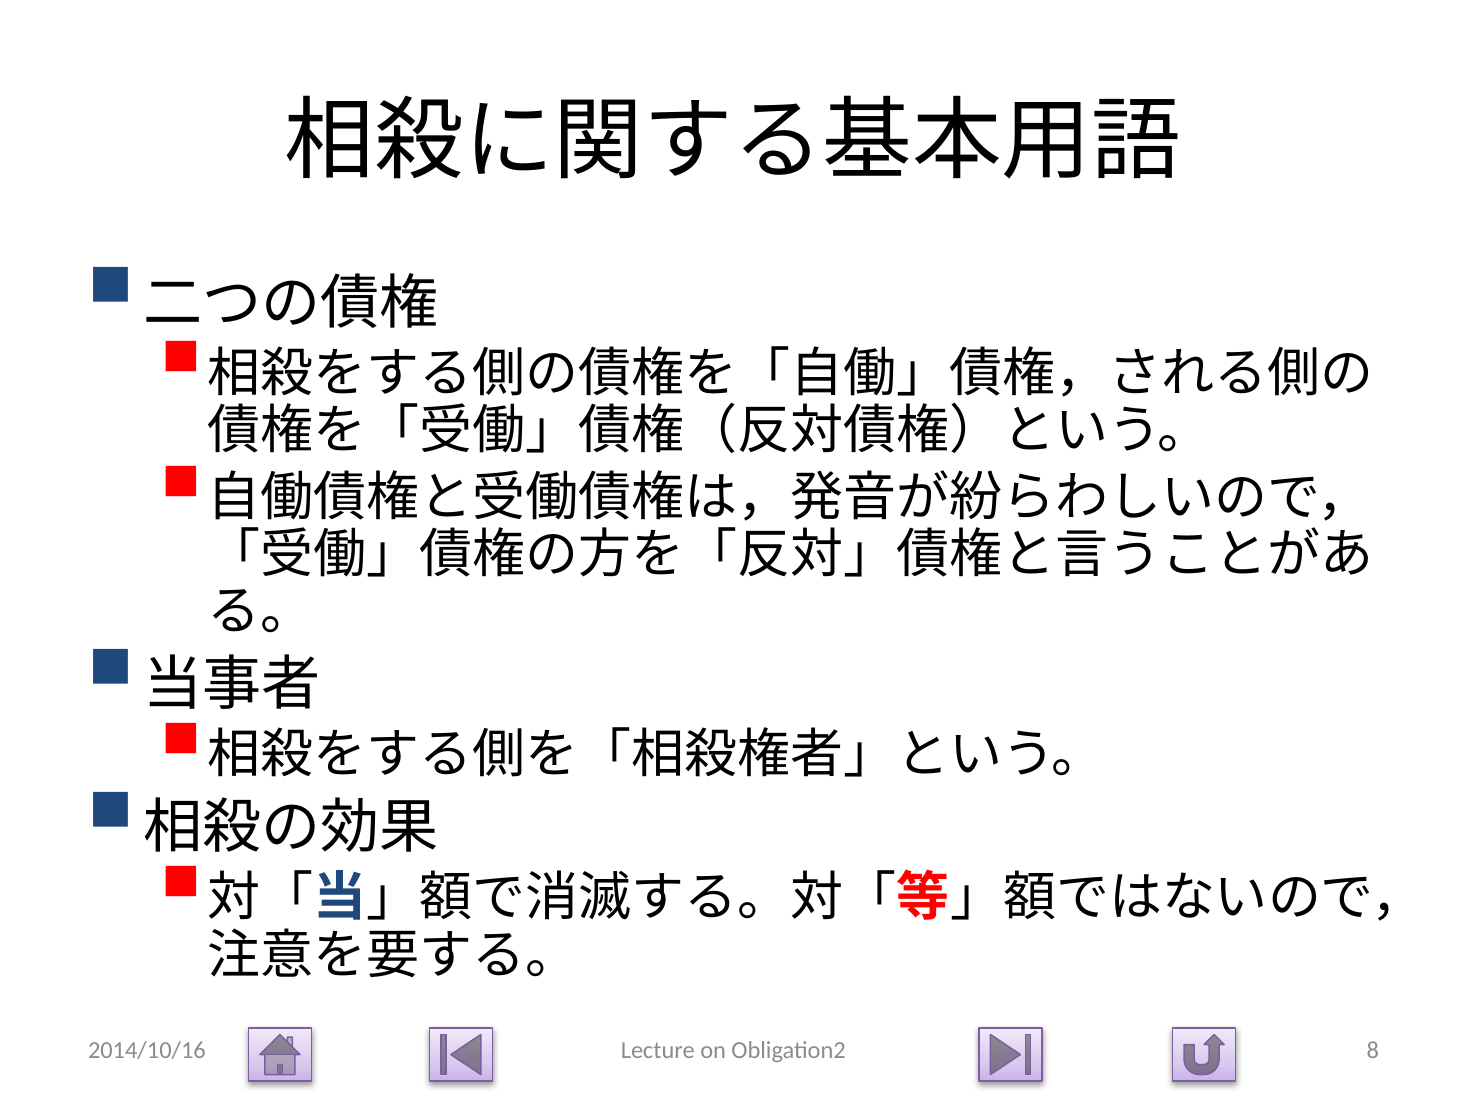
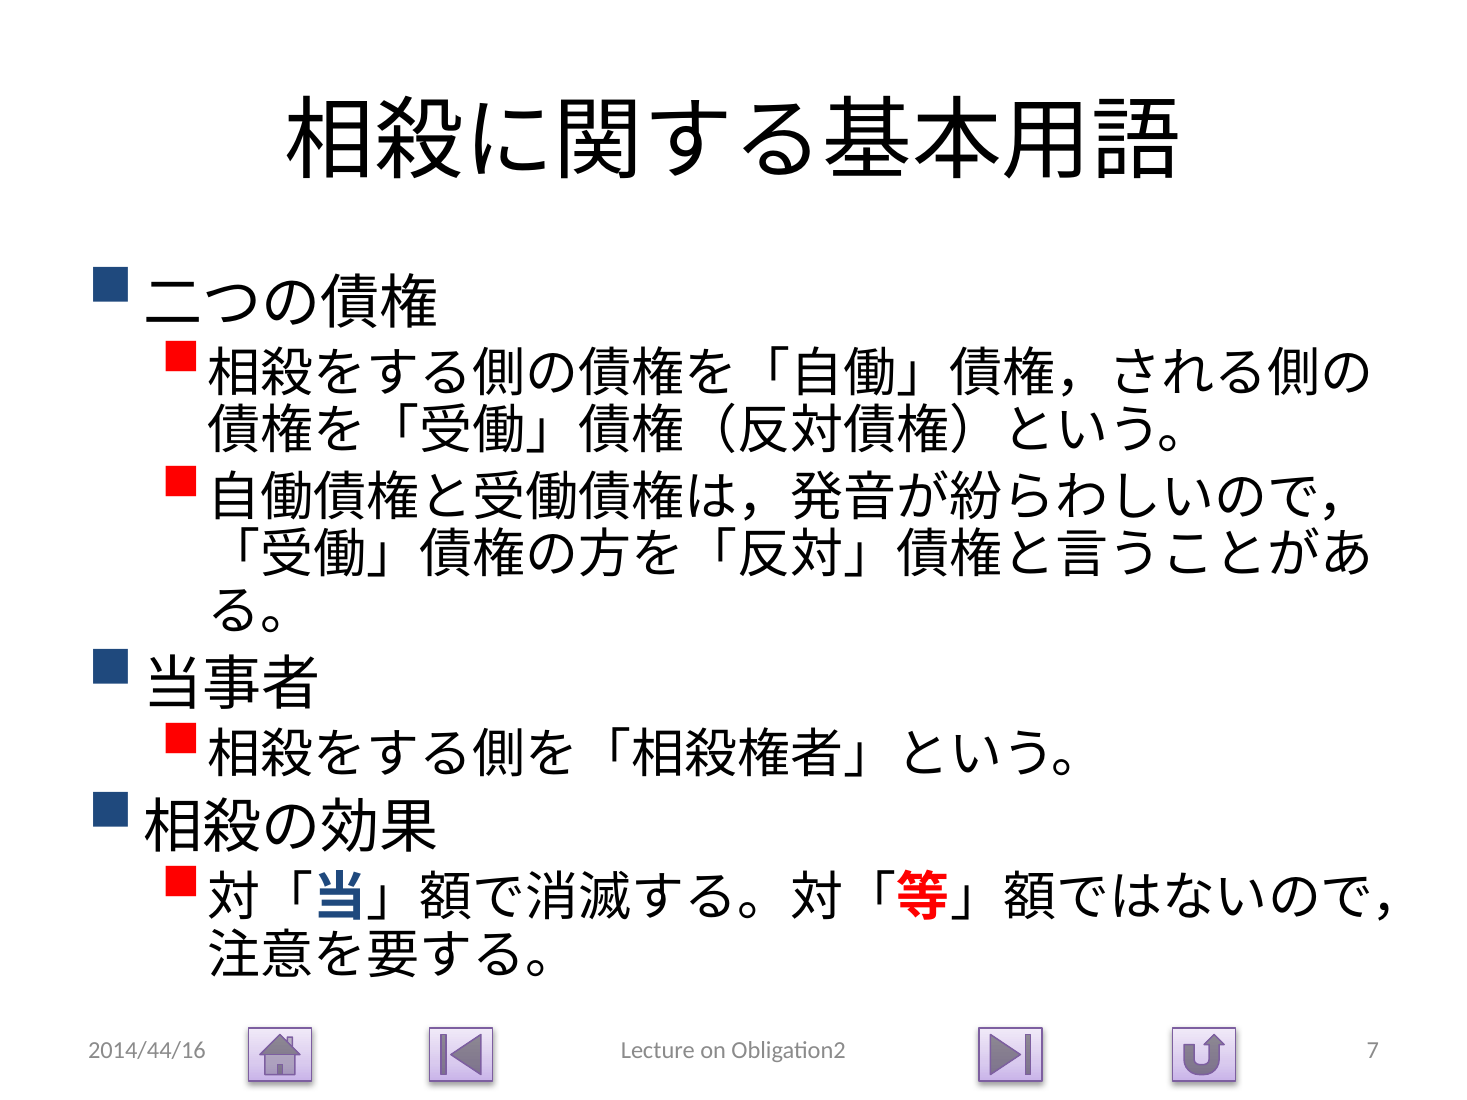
2014/10/16: 2014/10/16 -> 2014/44/16 (147, 1051)
8: 8 -> 7 (1373, 1050)
